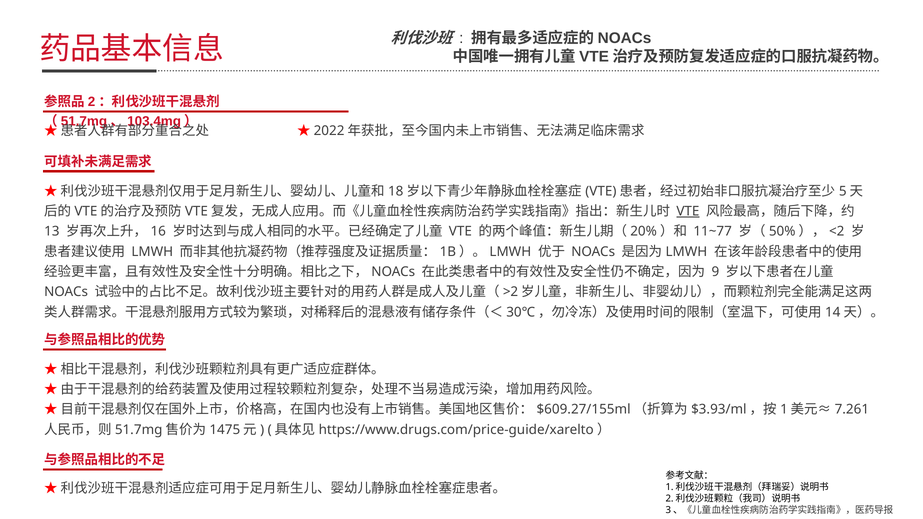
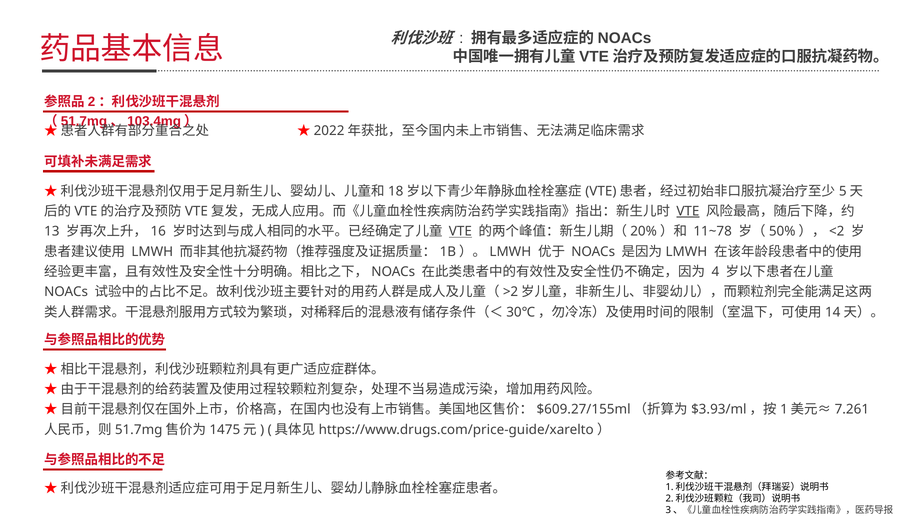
VTE underline: none -> present (460, 232)
11~77: 11~77 -> 11~78 (713, 232)
9: 9 -> 4 (715, 272)
